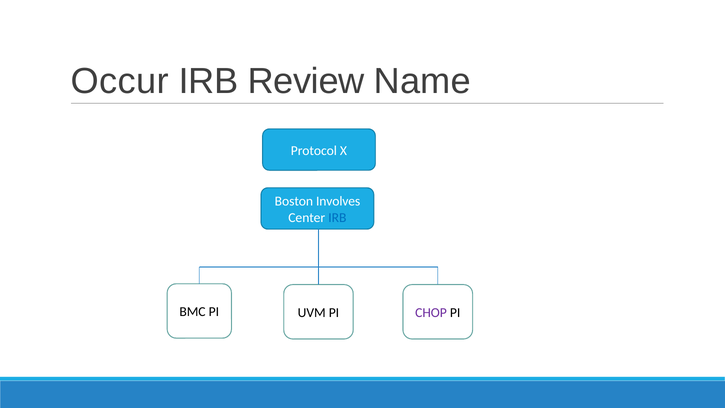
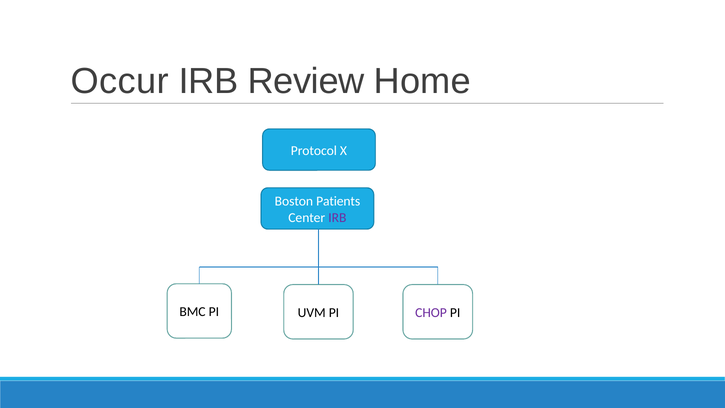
Name: Name -> Home (422, 81)
Involves: Involves -> Patients (338, 201)
IRB colour: blue -> purple (337, 217)
